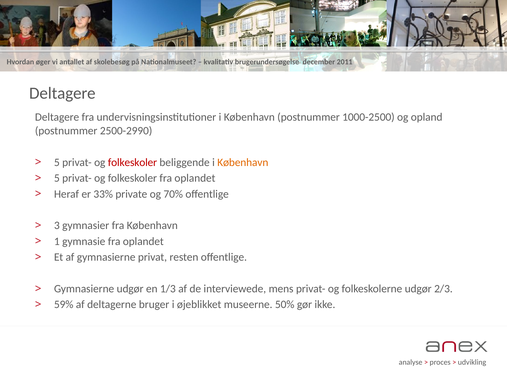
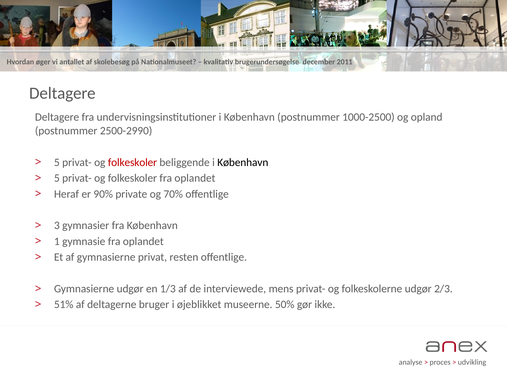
København colour: orange -> black (243, 162)
33%: 33% -> 90% (103, 194)
59%: 59% -> 51% (64, 304)
